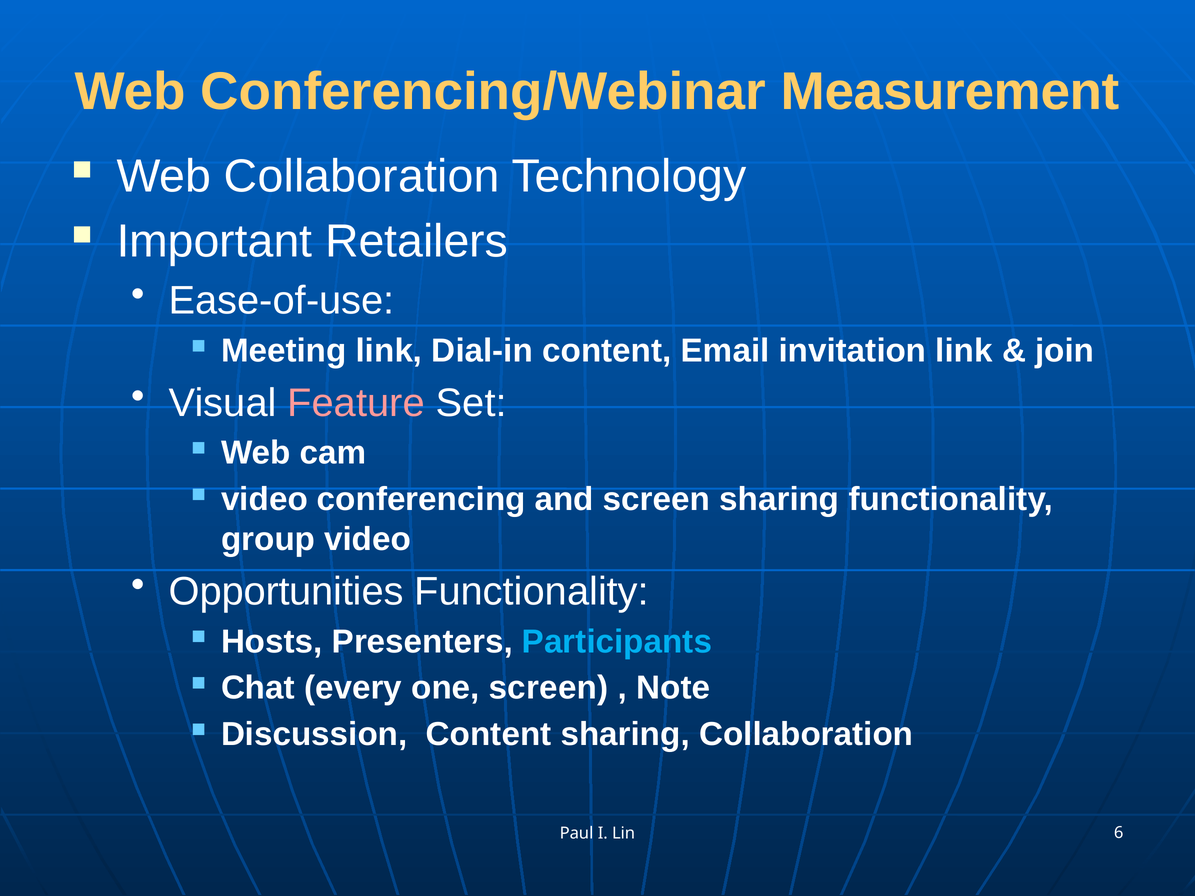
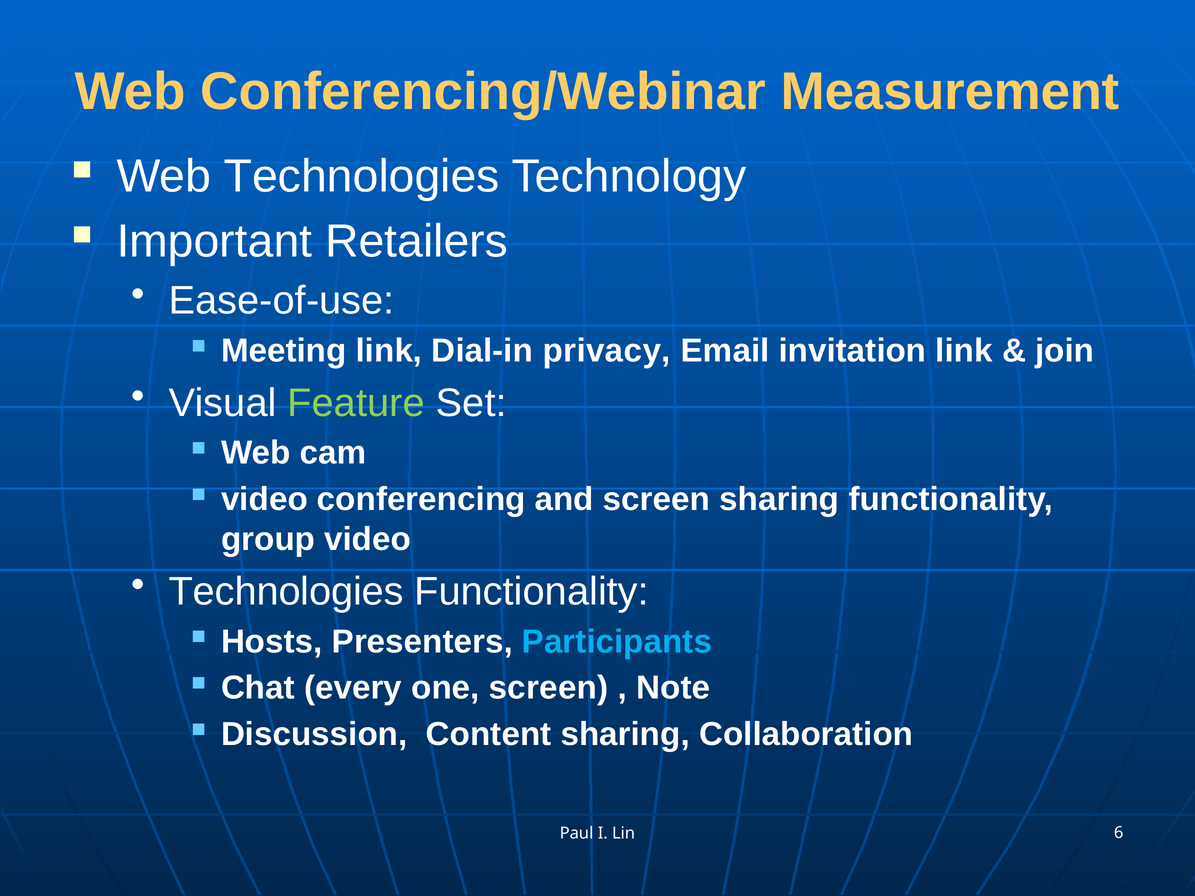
Web Collaboration: Collaboration -> Technologies (362, 177)
Dial-in content: content -> privacy (607, 351)
Feature colour: pink -> light green (356, 403)
Opportunities: Opportunities -> Technologies (286, 592)
